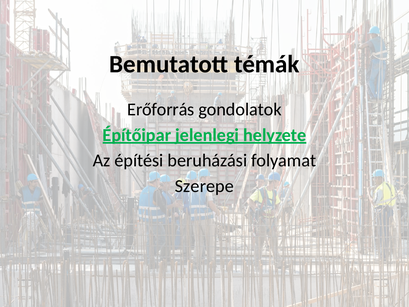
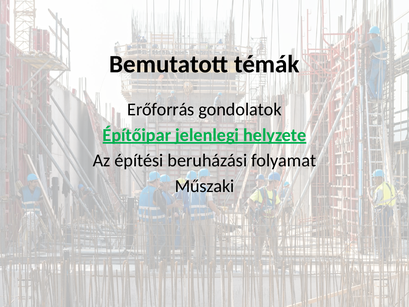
Szerepe: Szerepe -> Műszaki (205, 186)
